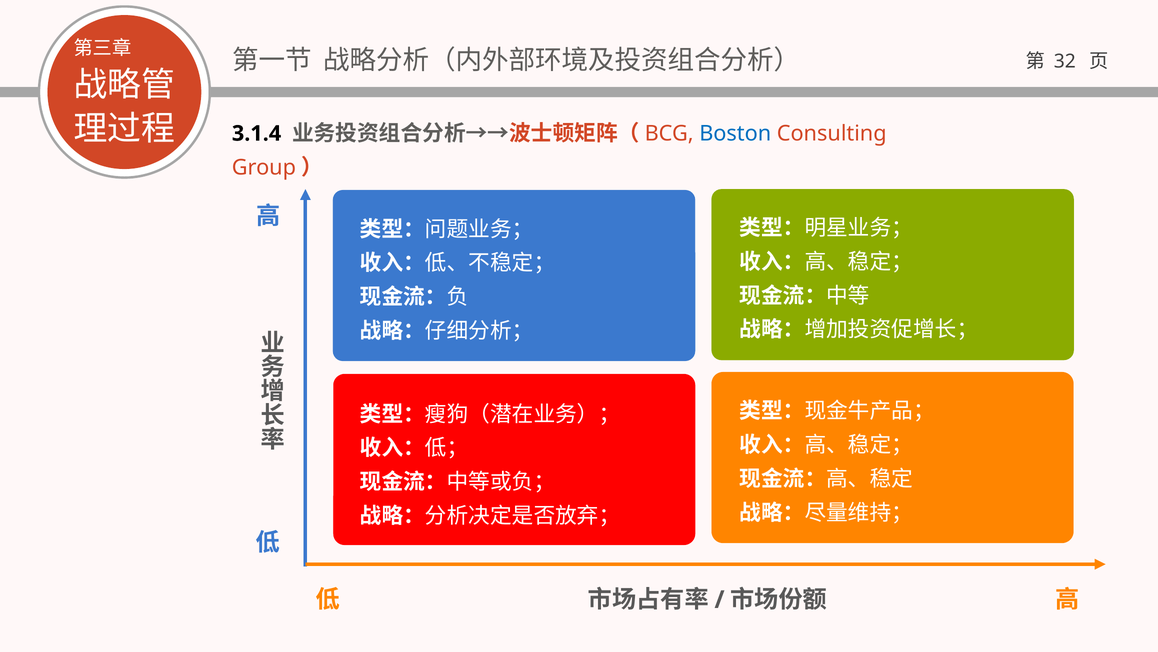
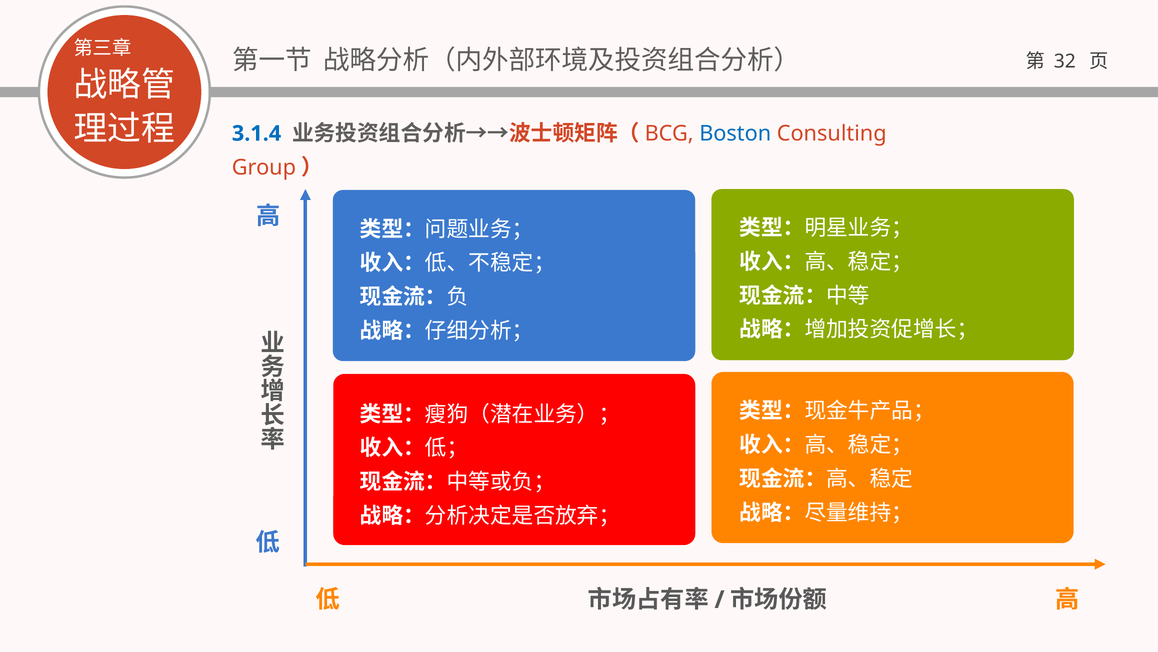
3.1.4 colour: black -> blue (257, 133)
